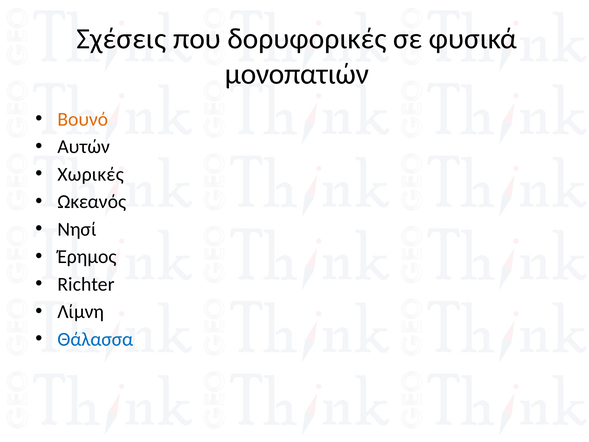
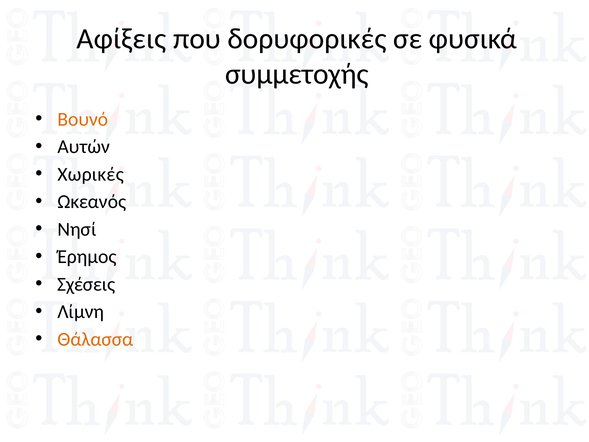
Σχέσεις: Σχέσεις -> Αφίξεις (121, 39)
μονοπατιών: μονοπατιών -> συμμετοχής (297, 74)
Richter: Richter -> Σχέσεις (86, 284)
Θάλασσα colour: blue -> orange (95, 339)
